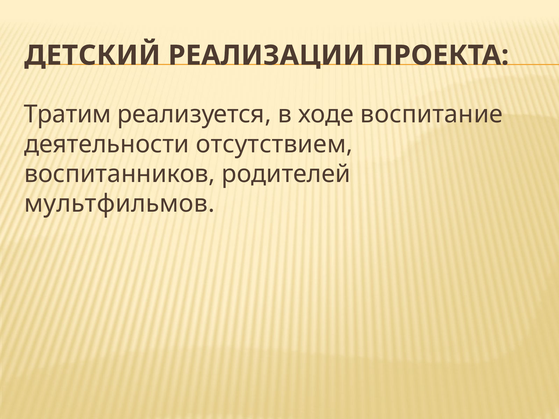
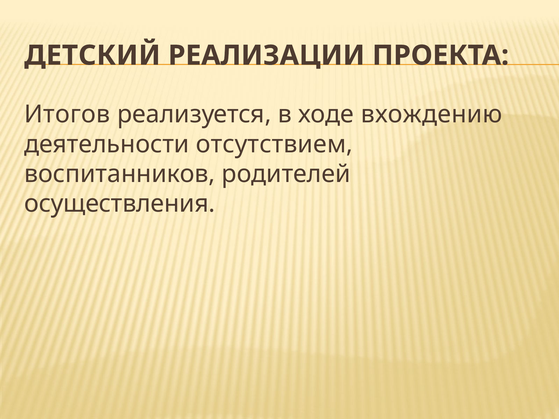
Тратим: Тратим -> Итогов (67, 114)
воспитание: воспитание -> вхождению (432, 114)
мультфильмов: мультфильмов -> осуществления (120, 204)
